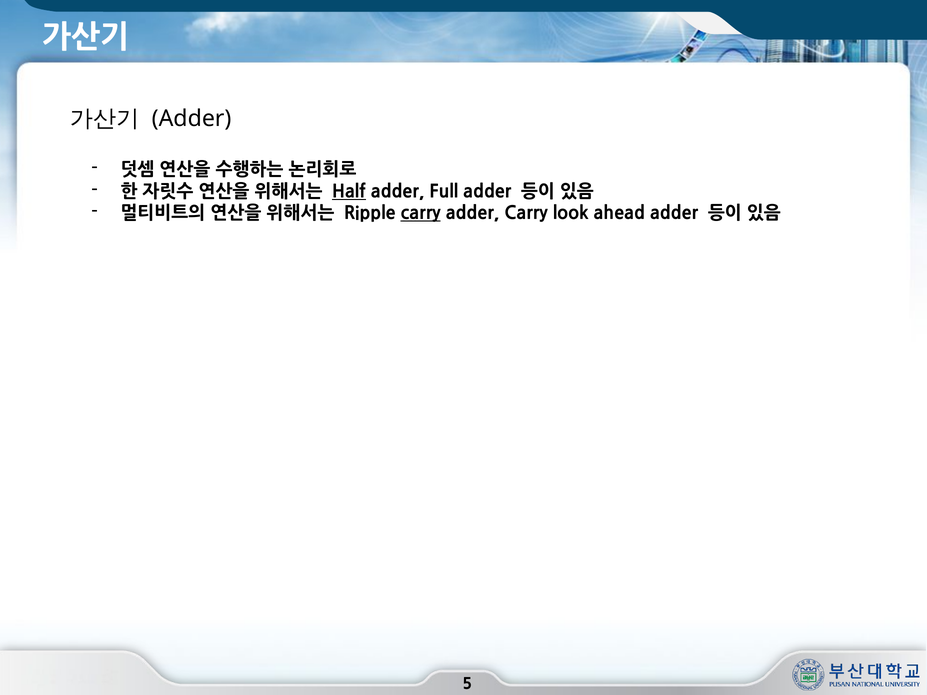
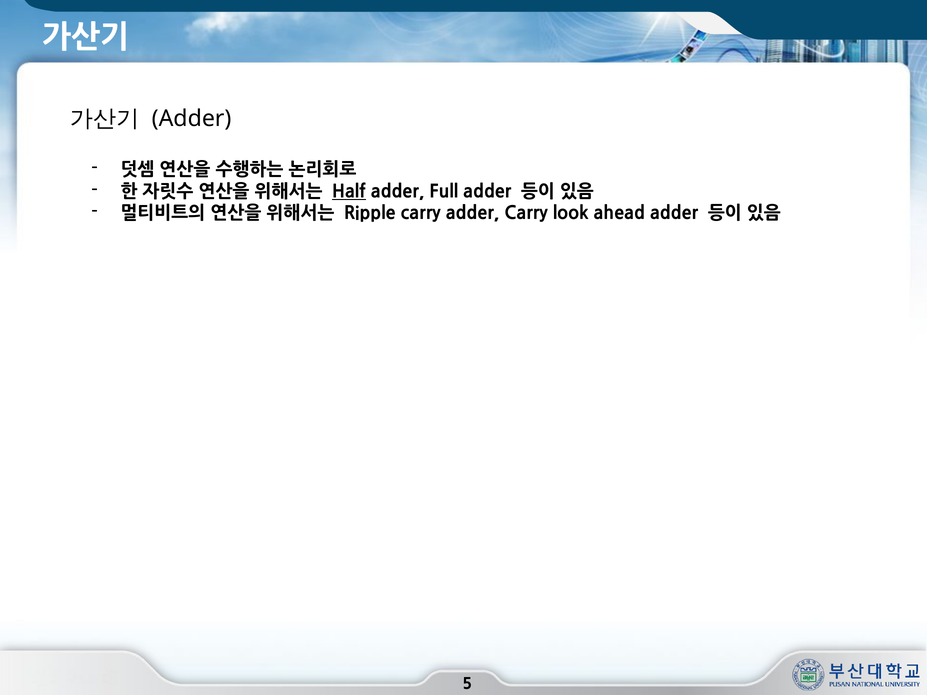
carry underline: present -> none (421, 213)
